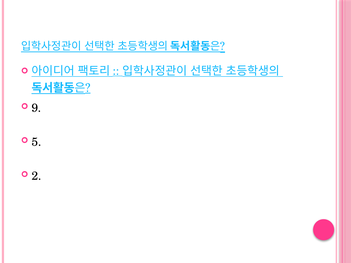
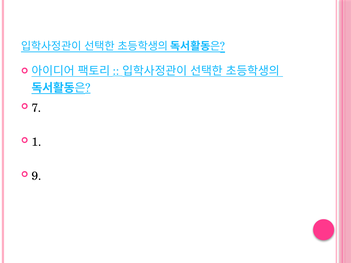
9: 9 -> 7 (36, 108)
5: 5 -> 1 (36, 142)
2: 2 -> 9 (36, 176)
